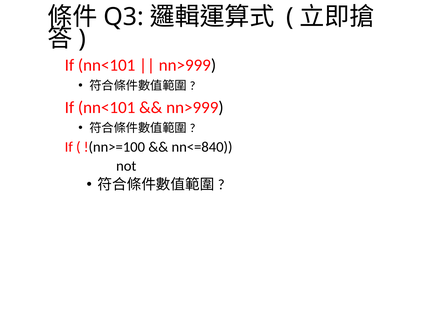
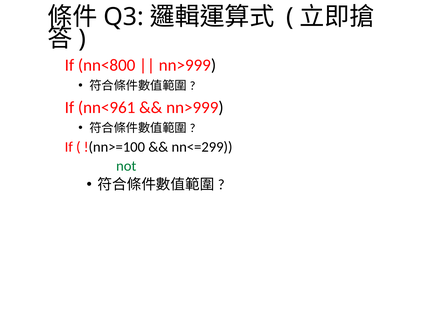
nn<101: nn<101 -> nn<800 (107, 65)
nn<101: nn<101 -> nn<961 (107, 107)
nn<=840: nn<=840 -> nn<=299 (202, 147)
not colour: black -> green (126, 166)
